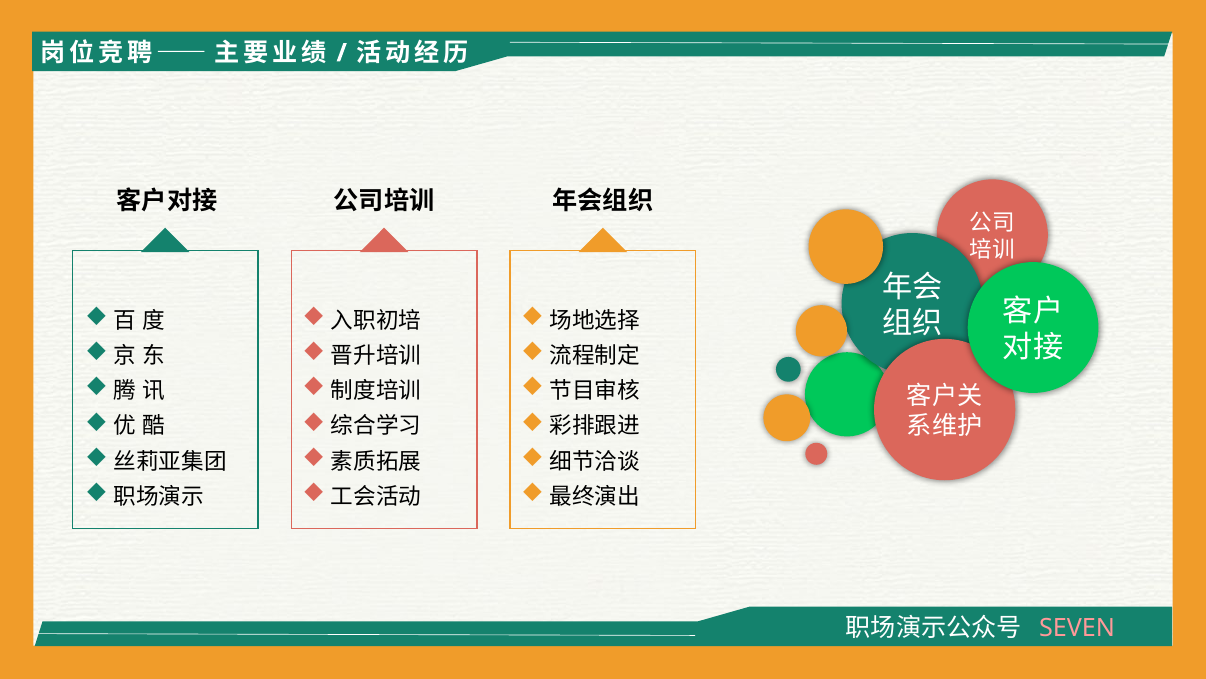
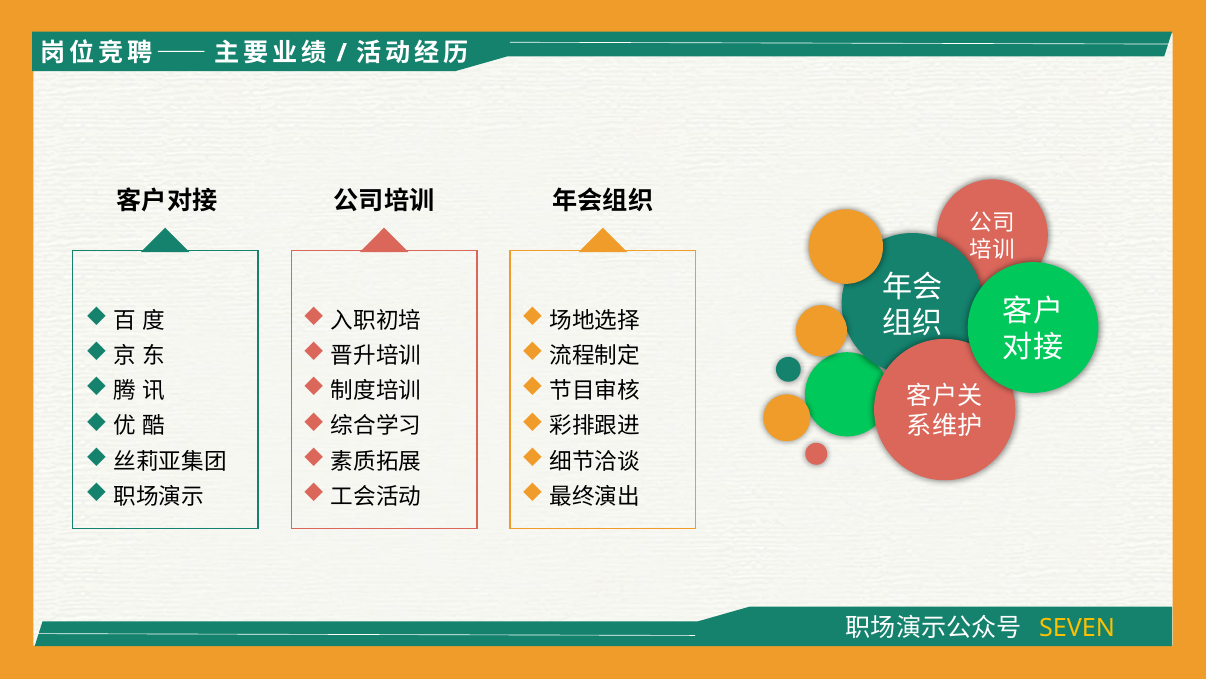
SEVEN colour: pink -> yellow (1077, 627)
